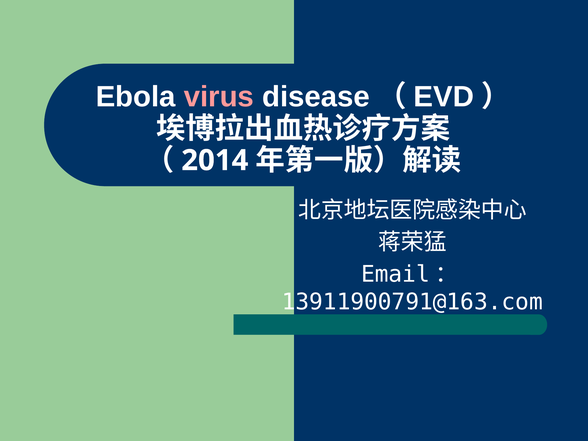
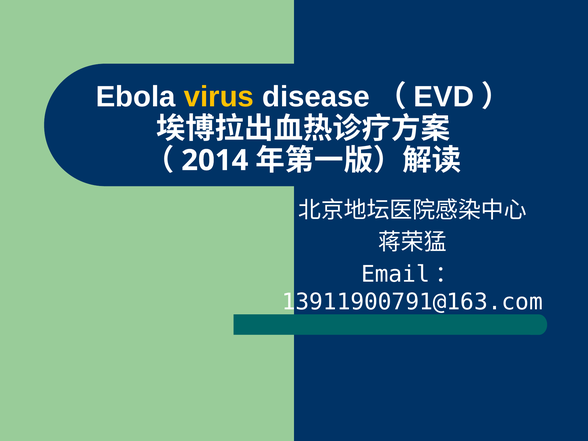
virus colour: pink -> yellow (219, 97)
